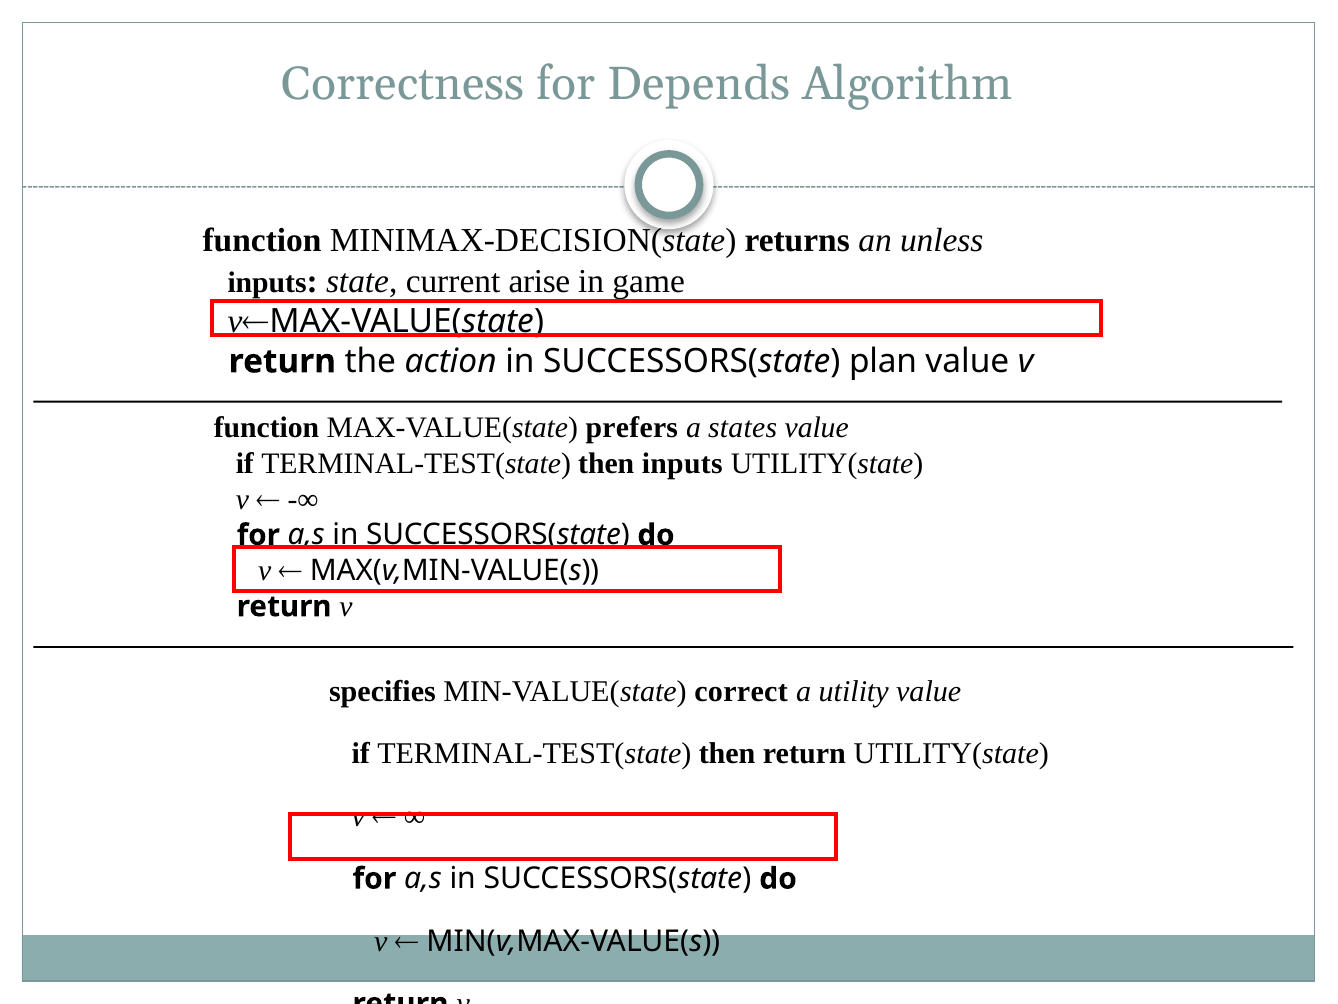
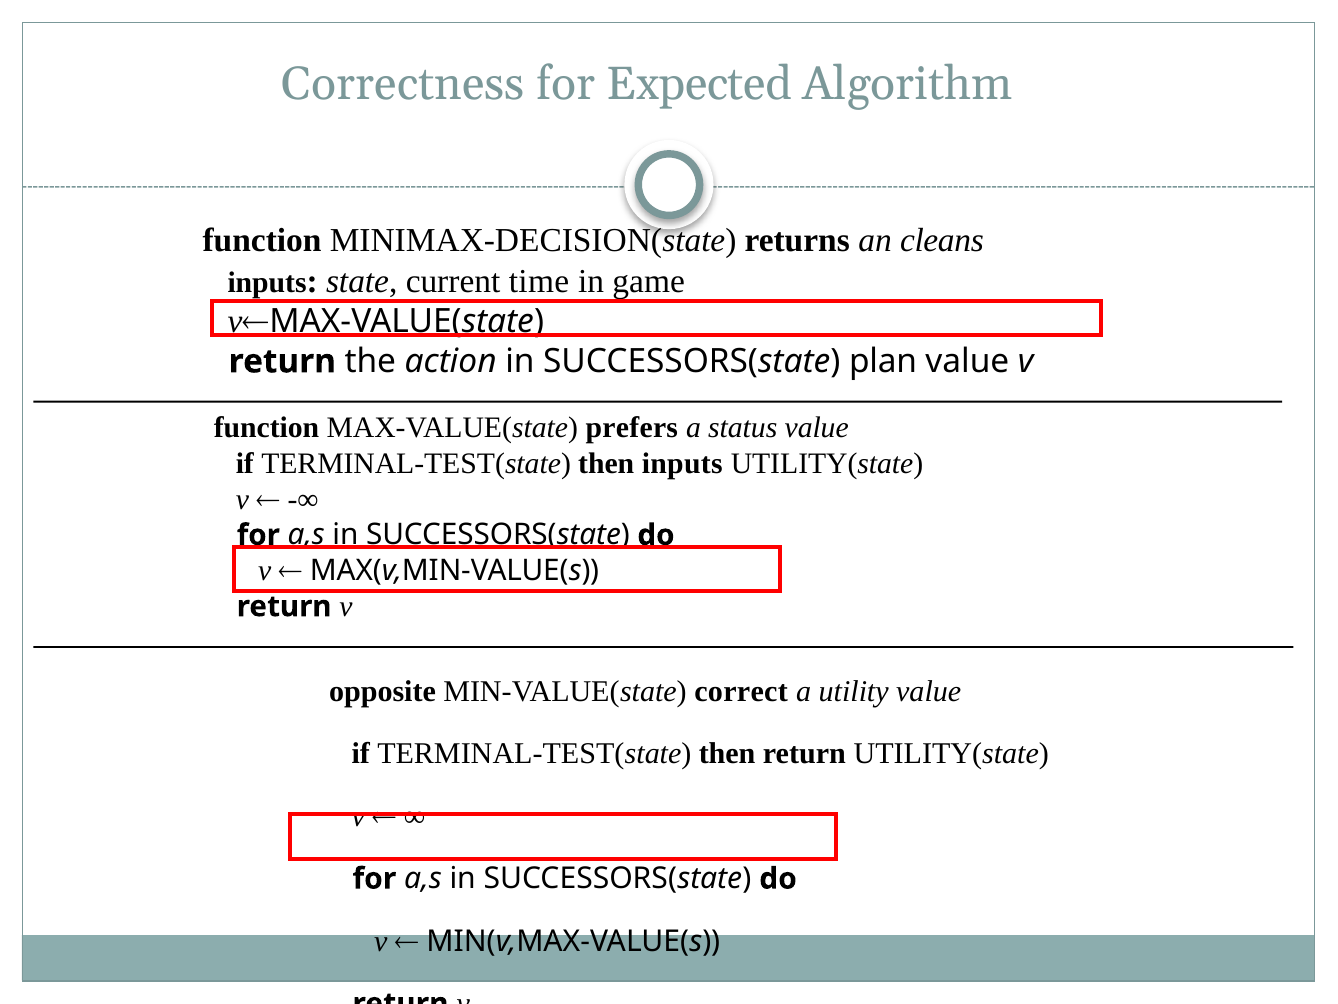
Depends: Depends -> Expected (699, 84)
unless: unless -> cleans (942, 241)
arise: arise -> time (539, 281)
states: states -> status (743, 428)
specifies: specifies -> opposite (382, 691)
